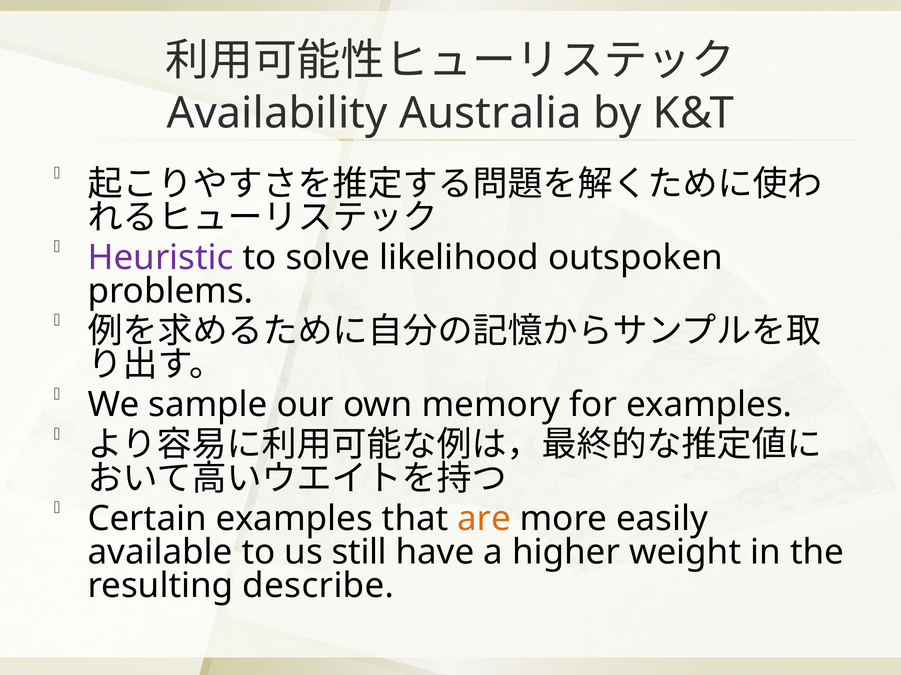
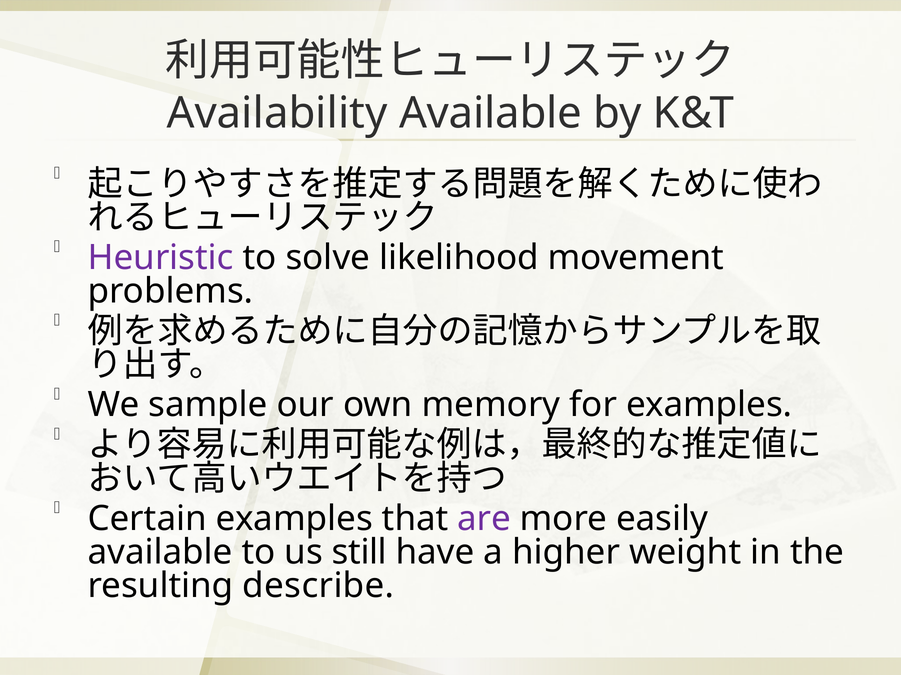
Availability Australia: Australia -> Available (491, 113)
outspoken: outspoken -> movement (636, 258)
are colour: orange -> purple (484, 519)
